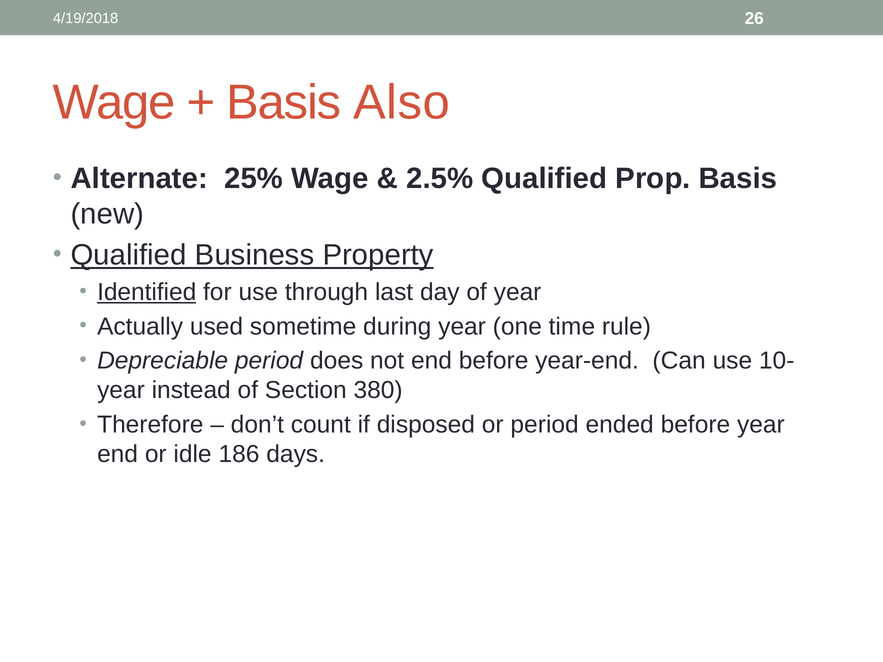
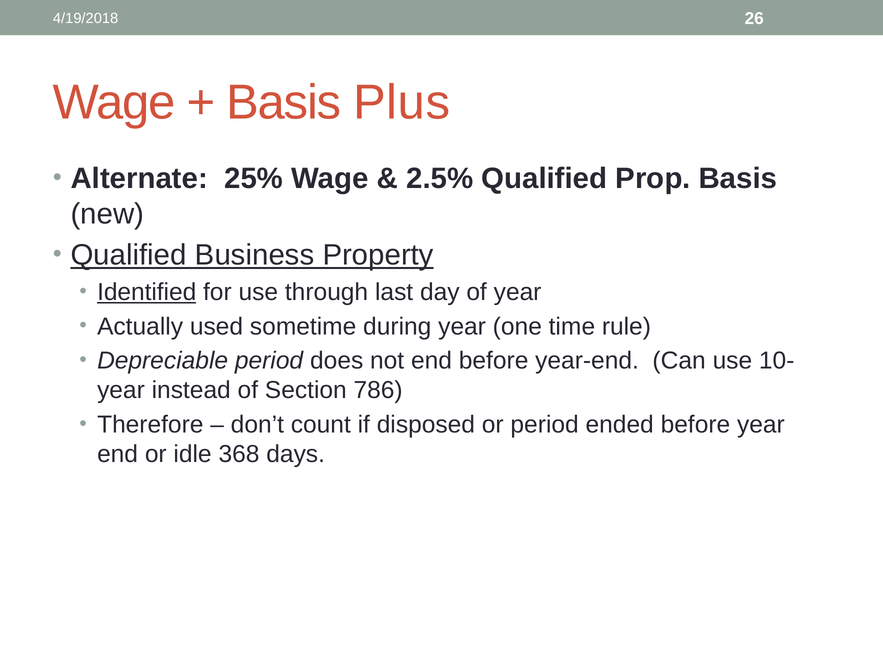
Also: Also -> Plus (402, 103)
380: 380 -> 786 (378, 390)
186: 186 -> 368 (239, 454)
